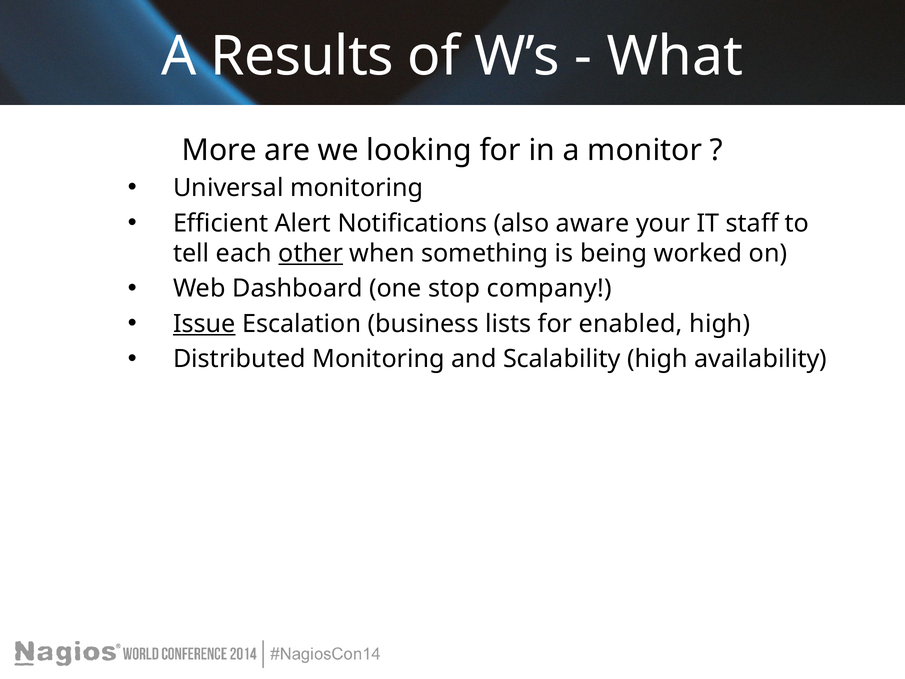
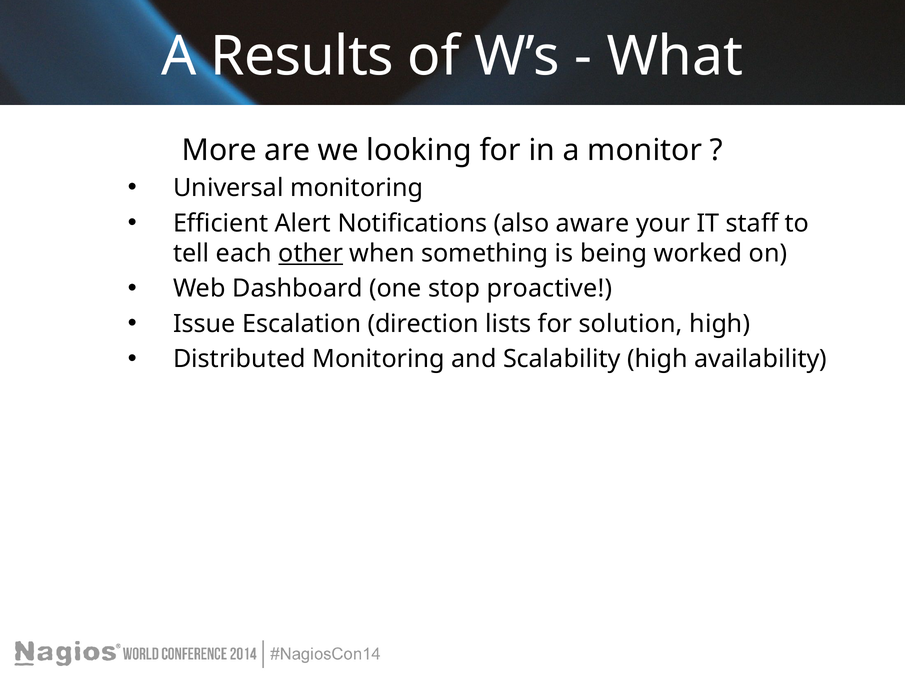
company: company -> proactive (549, 289)
Issue underline: present -> none (204, 324)
business: business -> direction (423, 324)
enabled: enabled -> solution (631, 324)
